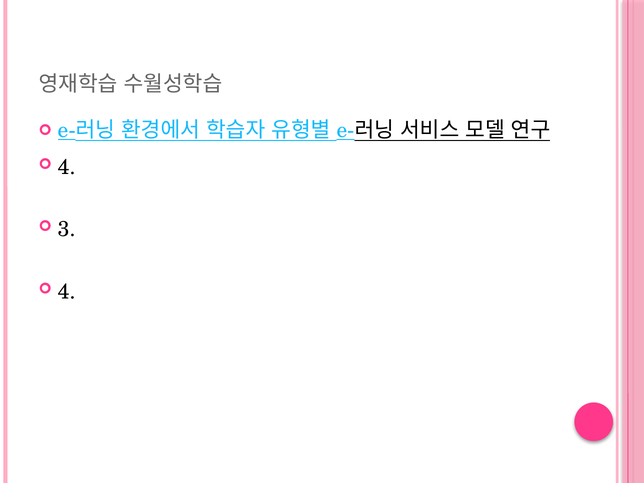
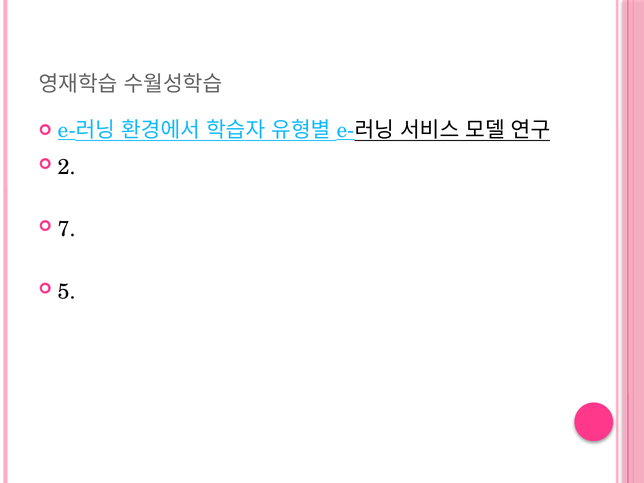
4: 4 -> 2 (67, 167)
3: 3 -> 7 (67, 229)
4: 4 -> 5 (67, 292)
